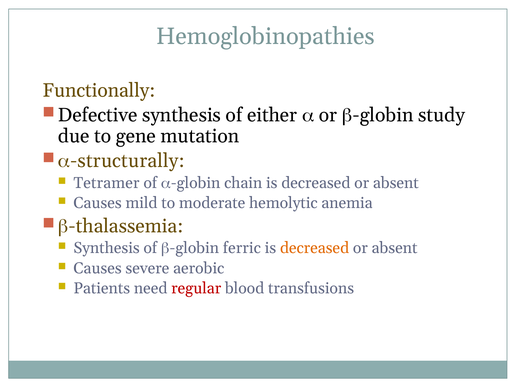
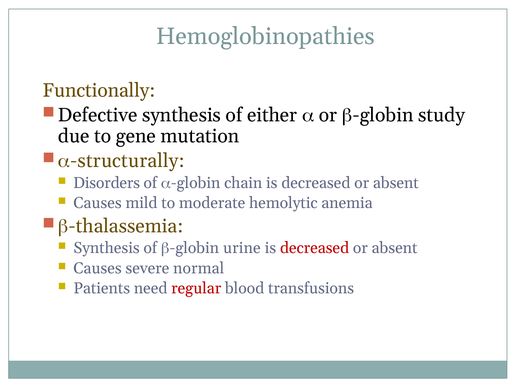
Tetramer: Tetramer -> Disorders (107, 183)
ferric: ferric -> urine (242, 248)
decreased colour: orange -> red (315, 248)
aerobic: aerobic -> normal (199, 268)
